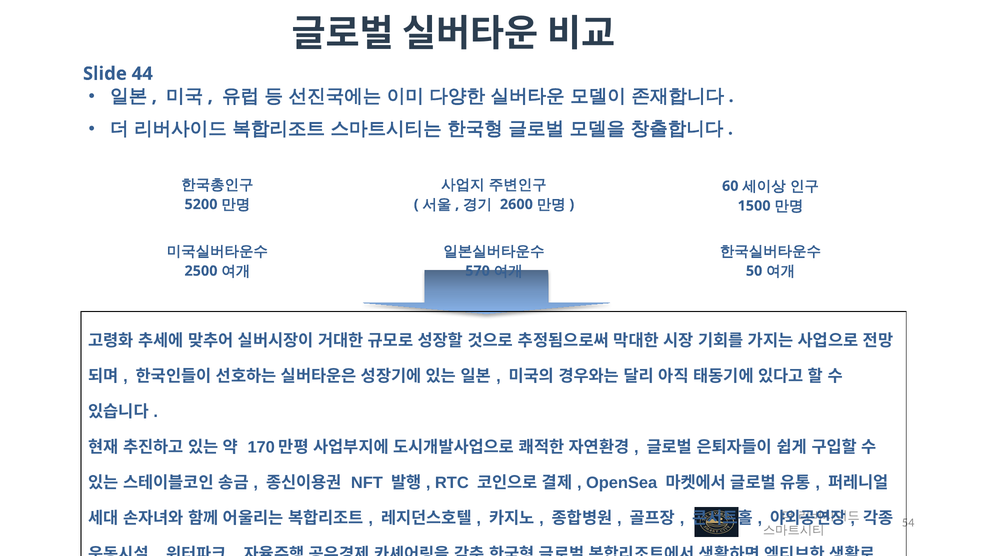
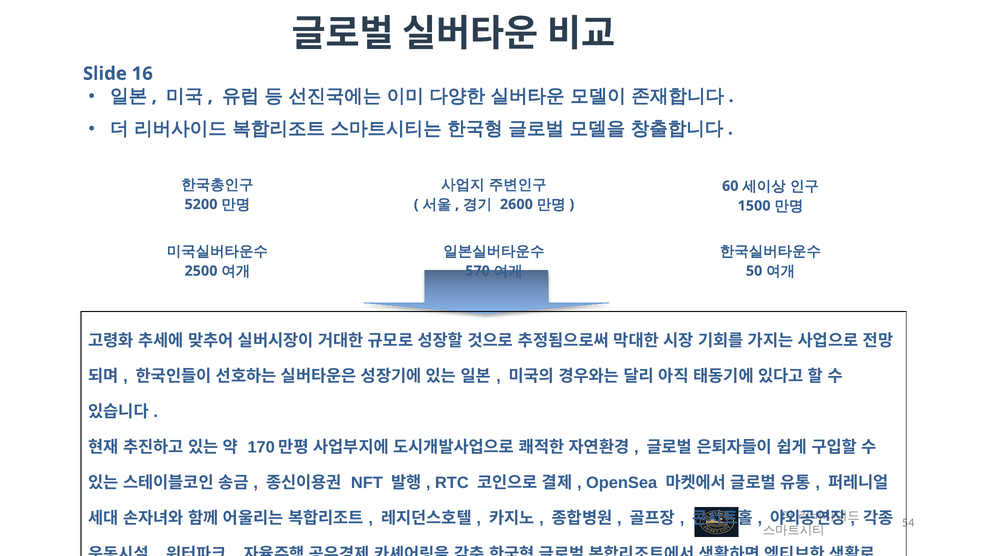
44: 44 -> 16 (142, 74)
